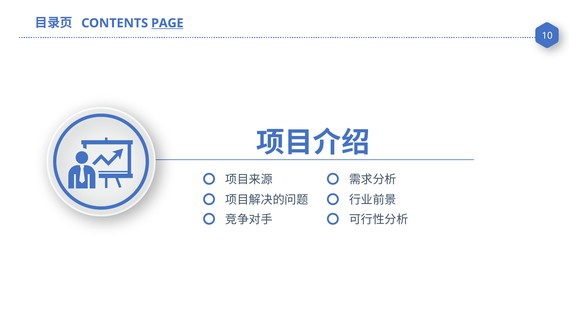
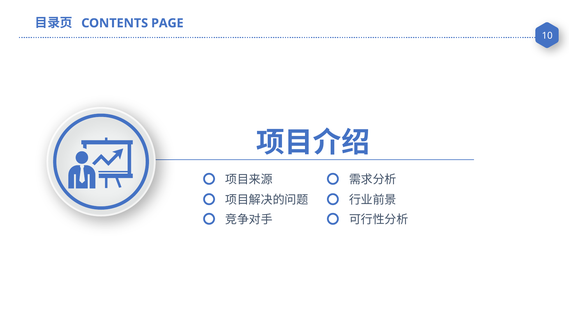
PAGE underline: present -> none (167, 23)
